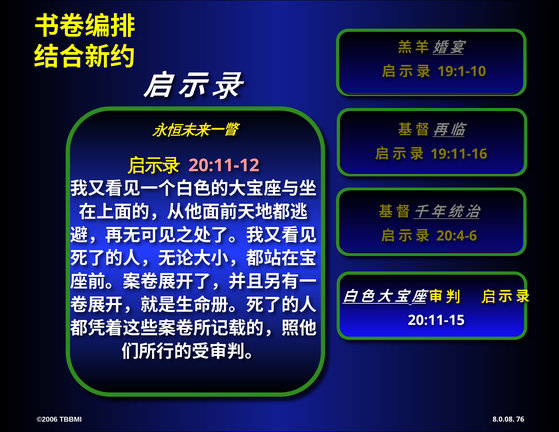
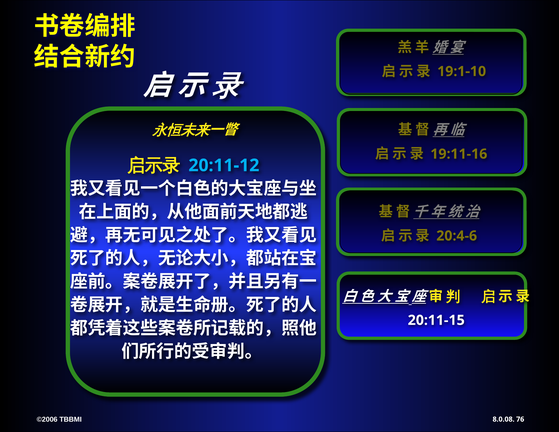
20:11-12 colour: pink -> light blue (224, 165)
